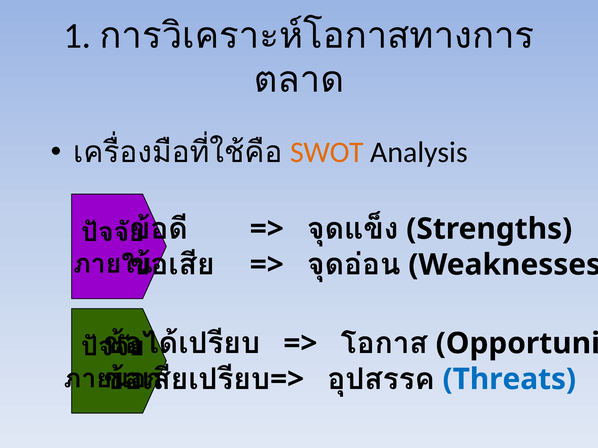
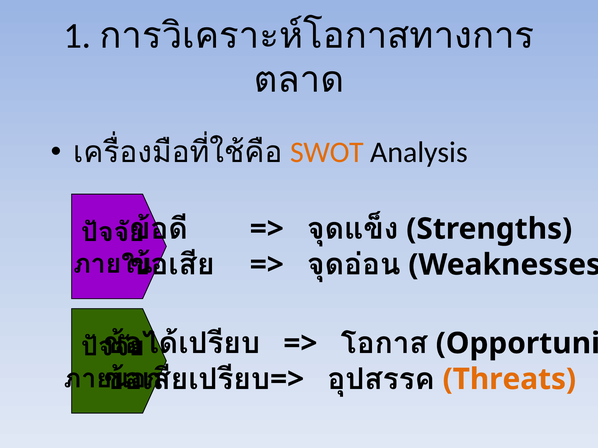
Threats colour: blue -> orange (509, 380)
